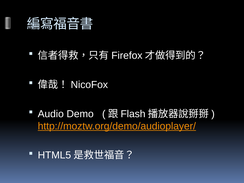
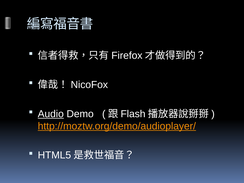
Audio underline: none -> present (51, 114)
